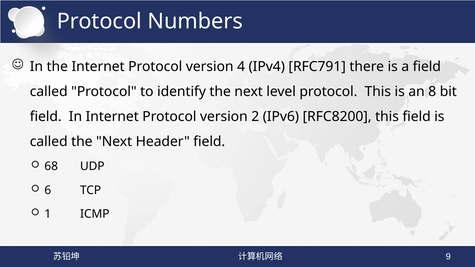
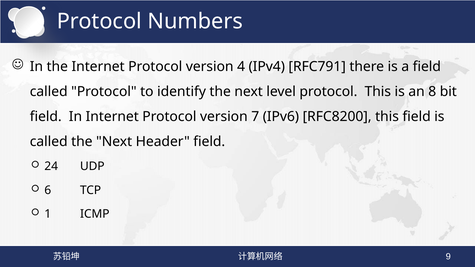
2: 2 -> 7 (255, 117)
68: 68 -> 24 (51, 167)
